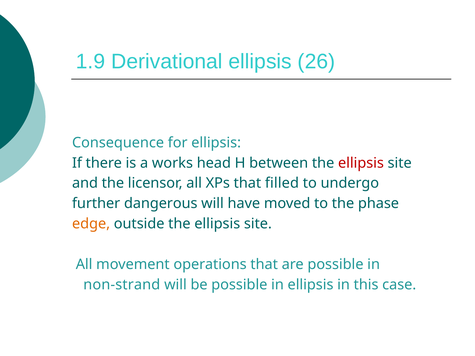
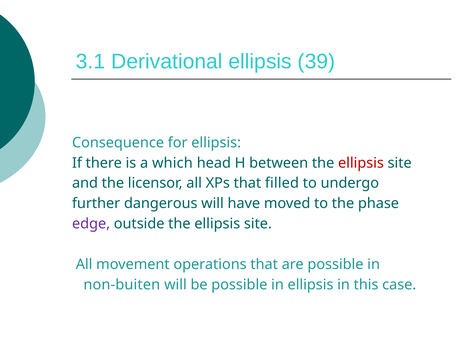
1.9: 1.9 -> 3.1 (91, 61)
26: 26 -> 39 (316, 61)
works: works -> which (172, 163)
edge colour: orange -> purple (91, 224)
non-strand: non-strand -> non-buiten (122, 285)
